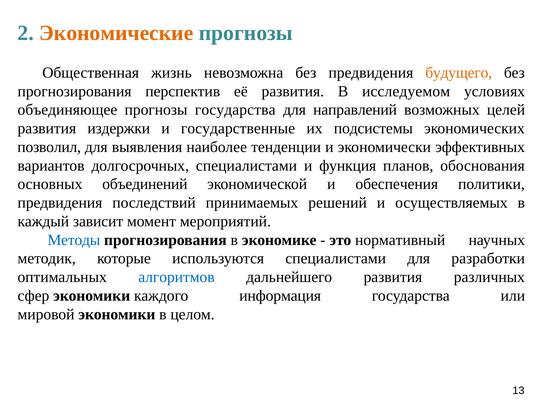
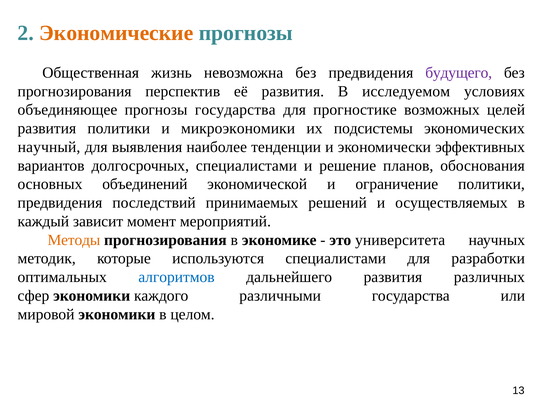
будущего colour: orange -> purple (459, 73)
направлений: направлений -> прогностике (355, 110)
развития издержки: издержки -> политики (119, 129)
государственные: государственные -> микроэкономики (238, 129)
позволил: позволил -> научный (49, 147)
функция: функция -> решение (348, 166)
обеспечения: обеспечения -> ограничение (397, 184)
Методы colour: blue -> orange (74, 240)
нормативный: нормативный -> университета (400, 240)
информация: информация -> различными (280, 296)
